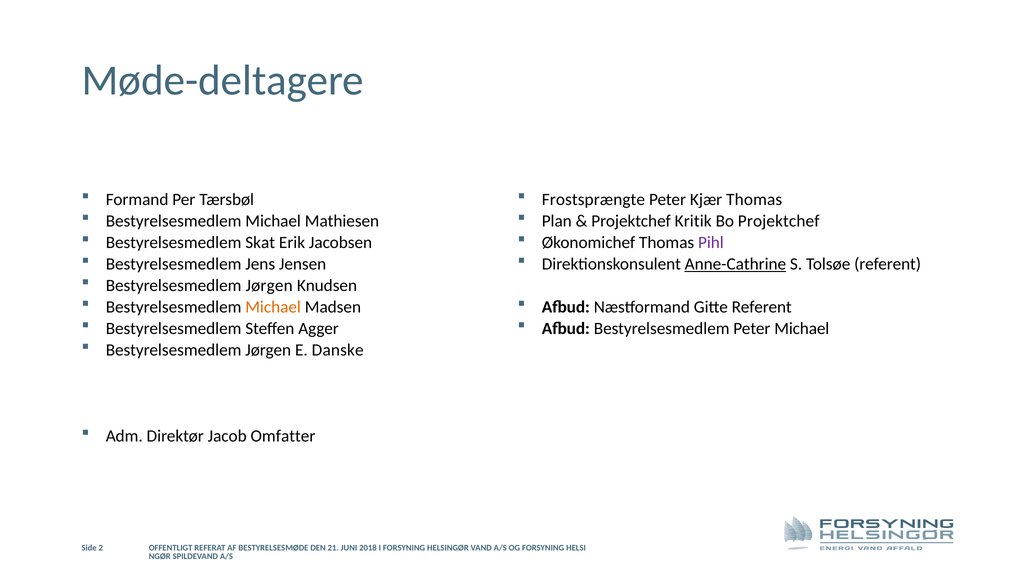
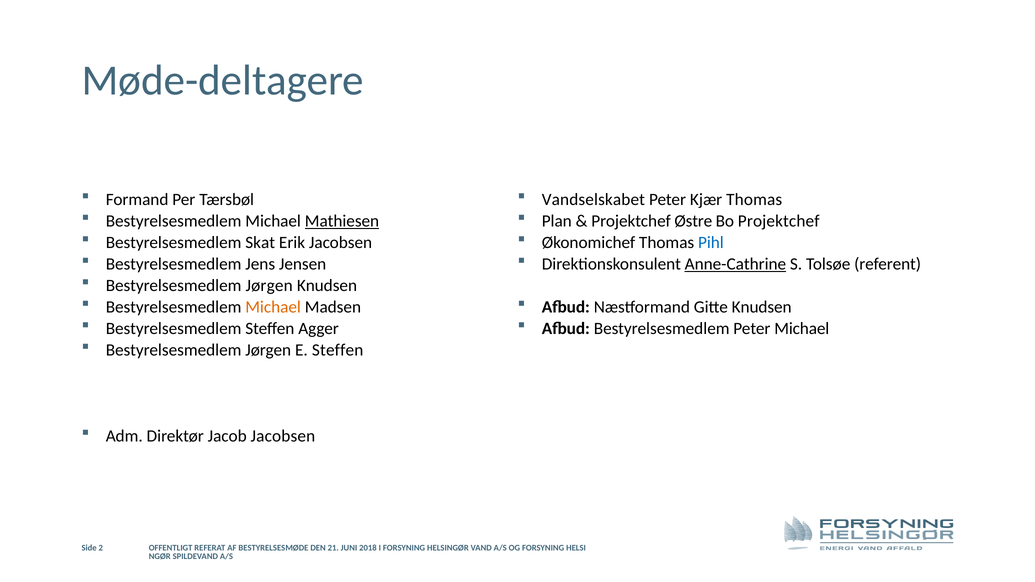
Frostsprængte: Frostsprængte -> Vandselskabet (593, 200)
Mathiesen underline: none -> present (342, 221)
Kritik: Kritik -> Østre (693, 221)
Pihl colour: purple -> blue (711, 243)
Gitte Referent: Referent -> Knudsen (762, 307)
E Danske: Danske -> Steffen (338, 350)
Jacob Omfatter: Omfatter -> Jacobsen (283, 436)
